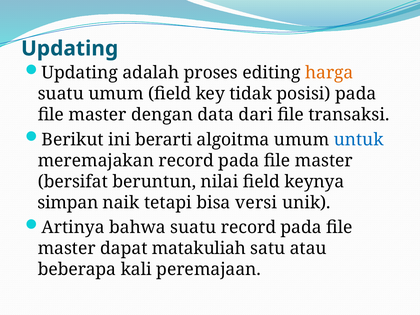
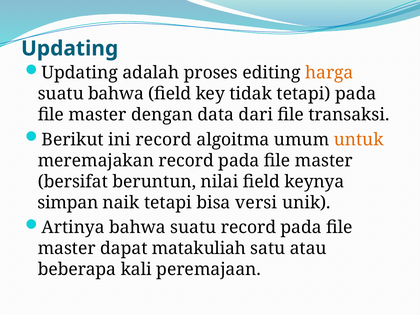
suatu umum: umum -> bahwa (116, 94)
tidak posisi: posisi -> tetapi (304, 94)
ini berarti: berarti -> record (164, 140)
untuk colour: blue -> orange (359, 140)
